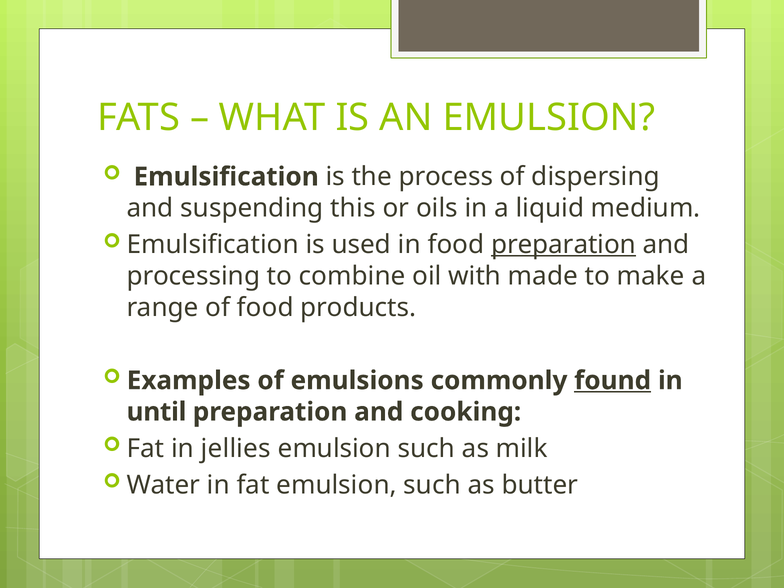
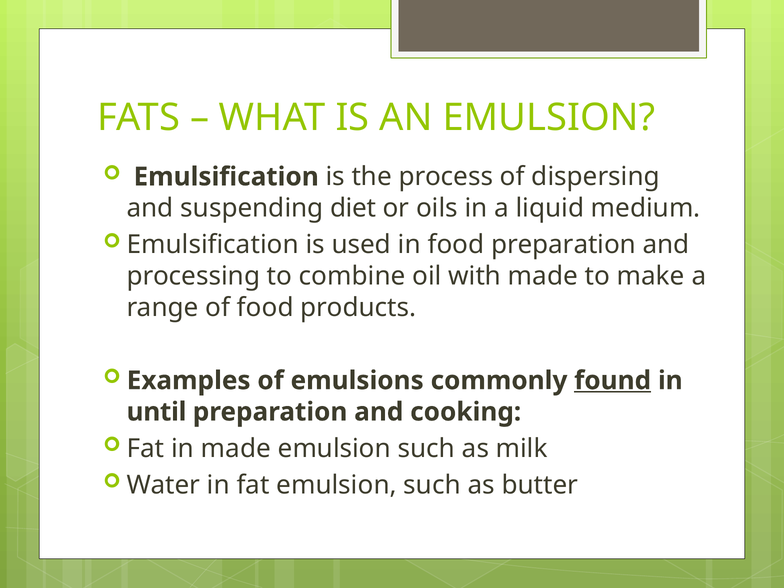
this: this -> diet (353, 208)
preparation underline: present -> none (564, 245)
in jellies: jellies -> made (236, 449)
